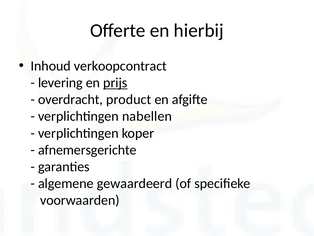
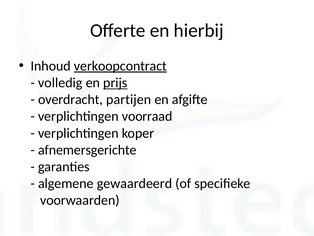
verkoopcontract underline: none -> present (120, 66)
levering: levering -> volledig (60, 83)
product: product -> partijen (129, 99)
nabellen: nabellen -> voorraad (147, 116)
